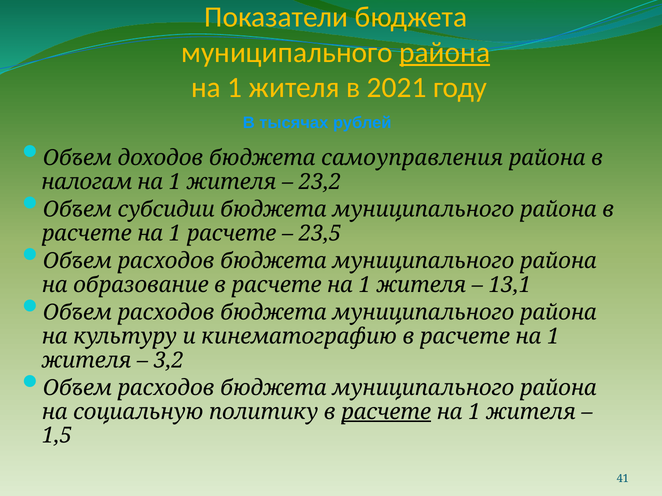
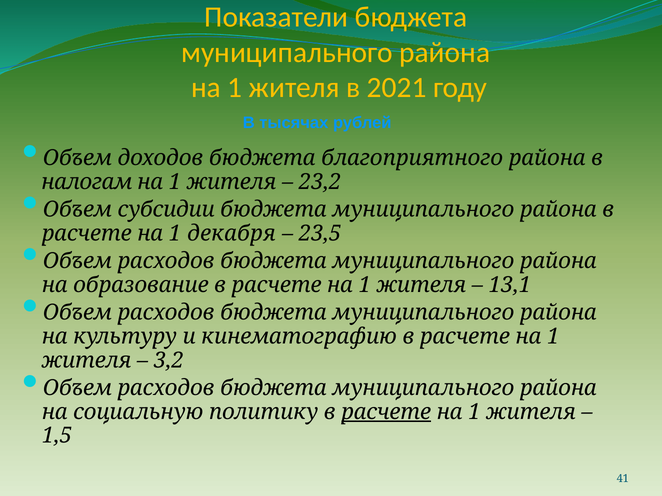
района underline: present -> none (445, 53)
самоуправления: самоуправления -> благоприятного (412, 158)
1 расчете: расчете -> декабря (231, 234)
